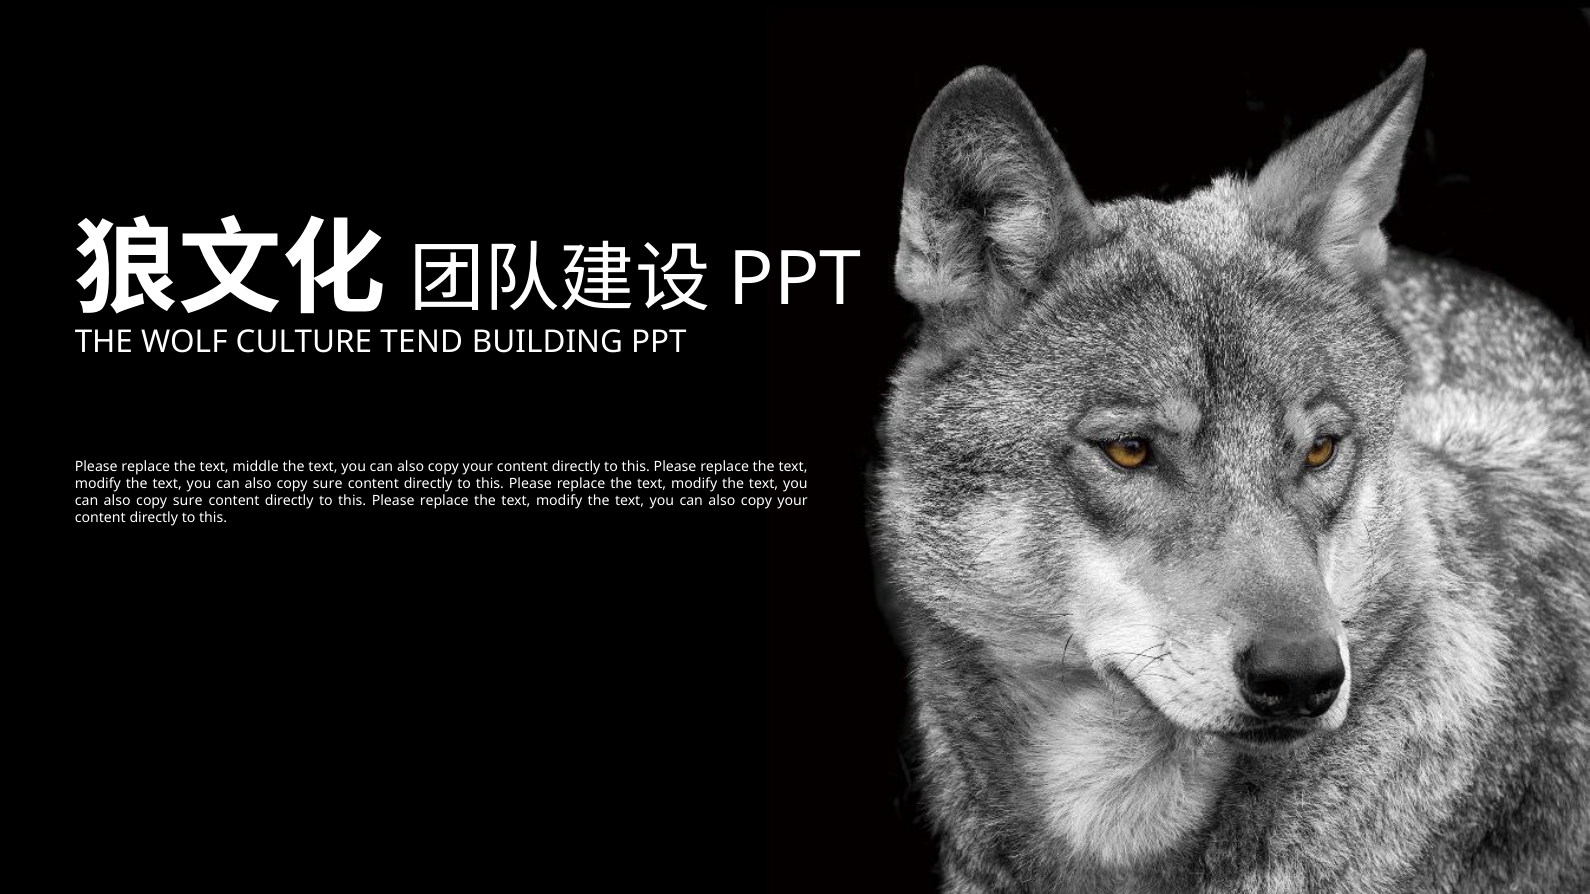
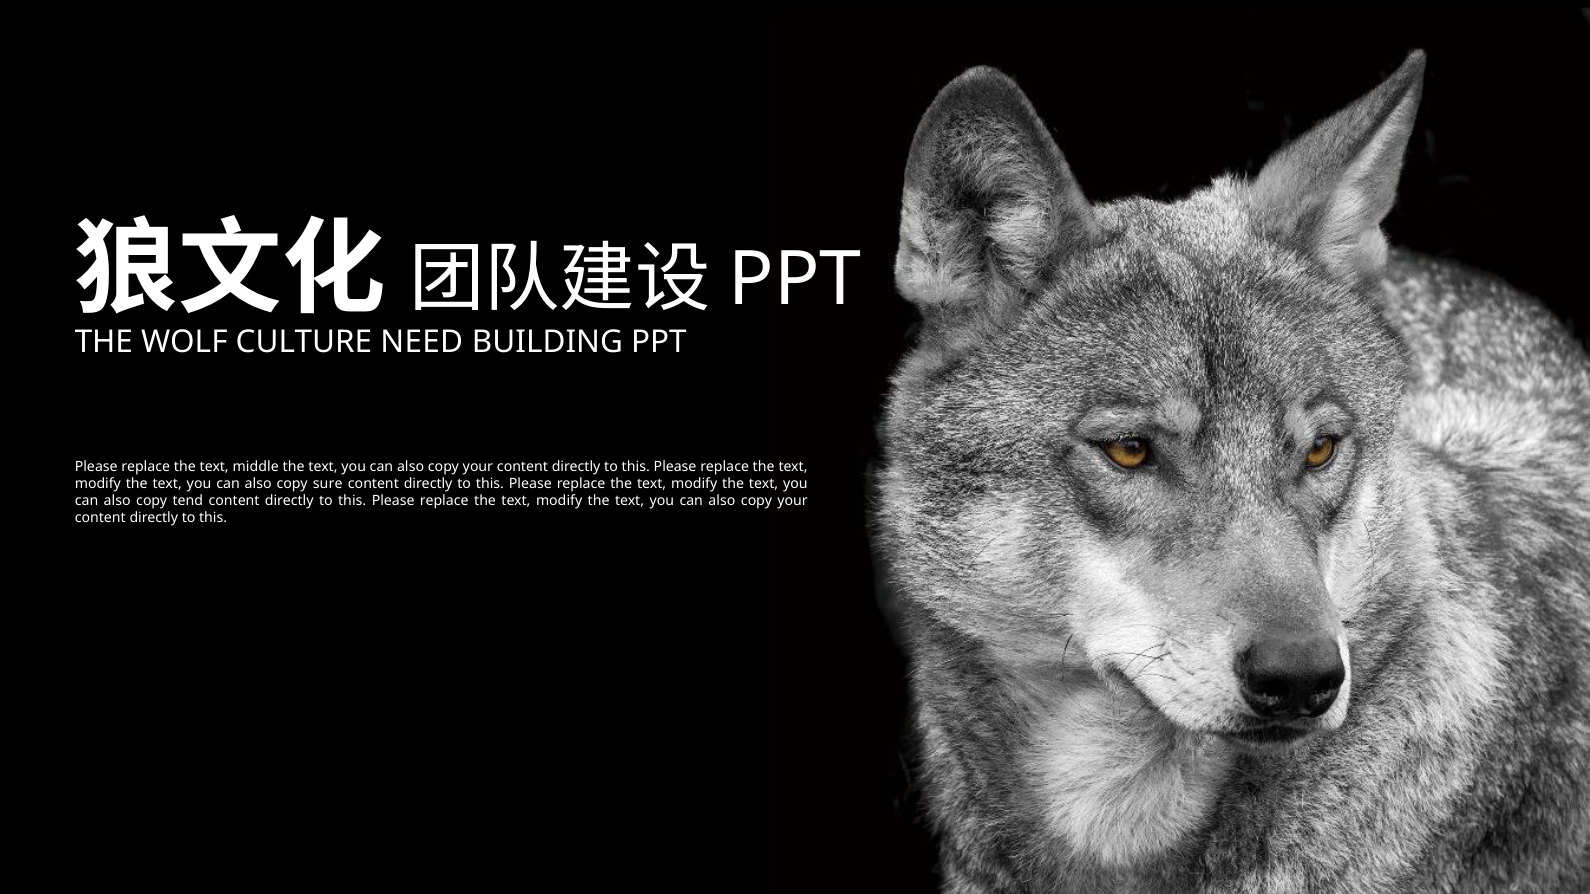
TEND: TEND -> NEED (422, 342)
sure: sure -> tend (188, 501)
